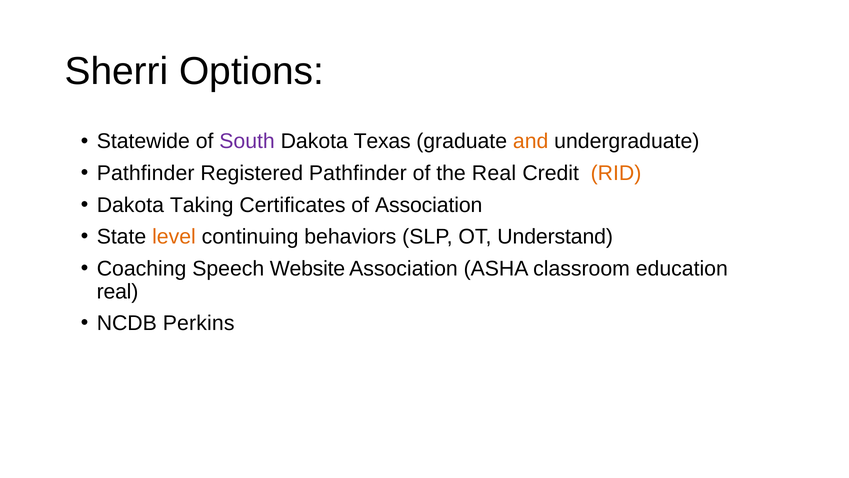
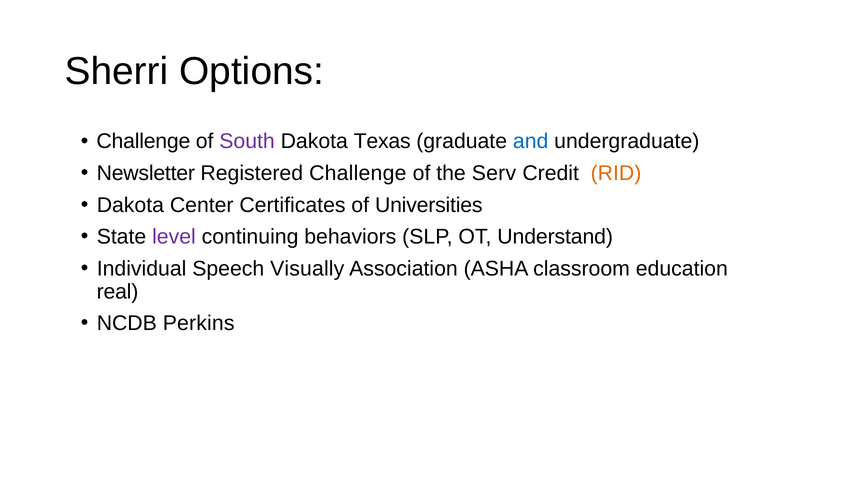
Statewide: Statewide -> Challenge (143, 141)
and colour: orange -> blue (531, 141)
Pathfinder: Pathfinder -> Newsletter (146, 173)
Registered Pathfinder: Pathfinder -> Challenge (358, 173)
the Real: Real -> Serv (494, 173)
Taking: Taking -> Center (202, 205)
of Association: Association -> Universities (429, 205)
level colour: orange -> purple (174, 237)
Coaching: Coaching -> Individual (142, 268)
Website: Website -> Visually (307, 268)
